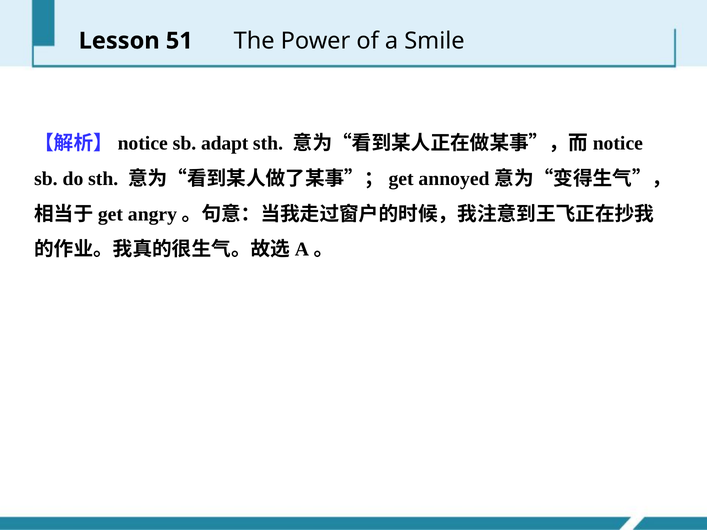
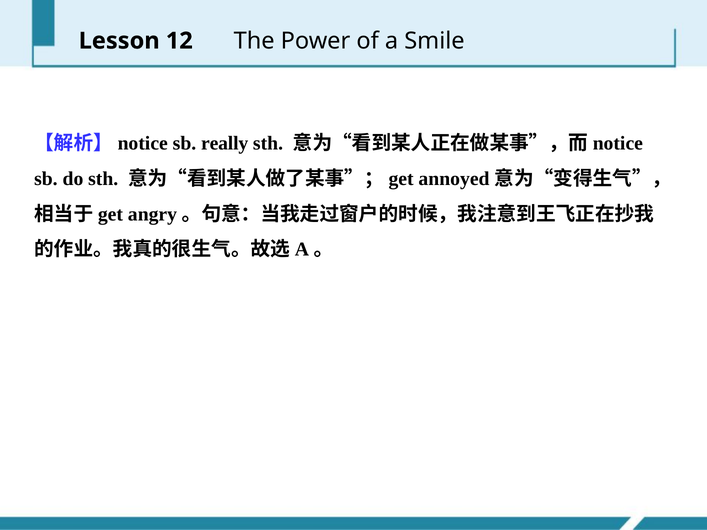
51: 51 -> 12 (179, 41)
adapt: adapt -> really (225, 144)
